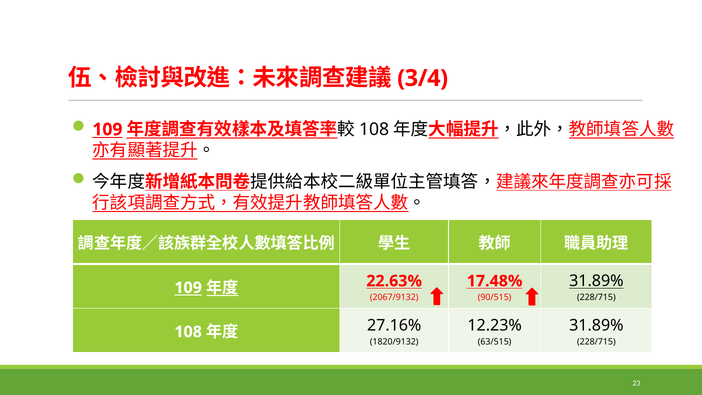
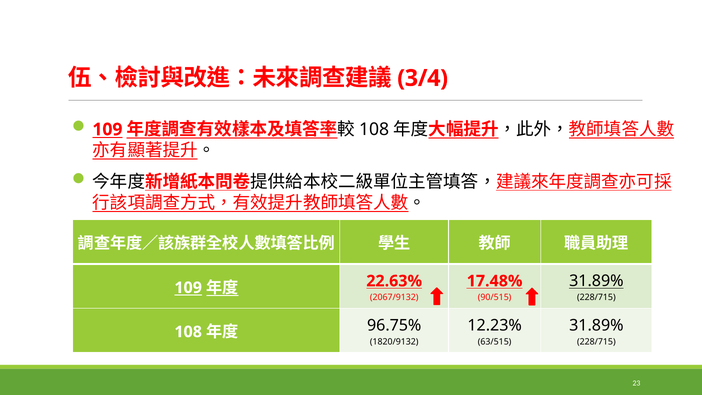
27.16%: 27.16% -> 96.75% (394, 325)
